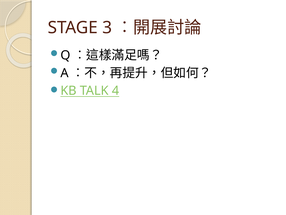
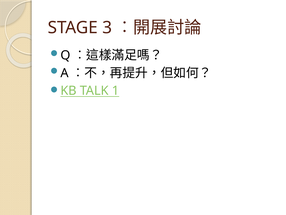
4: 4 -> 1 (116, 91)
